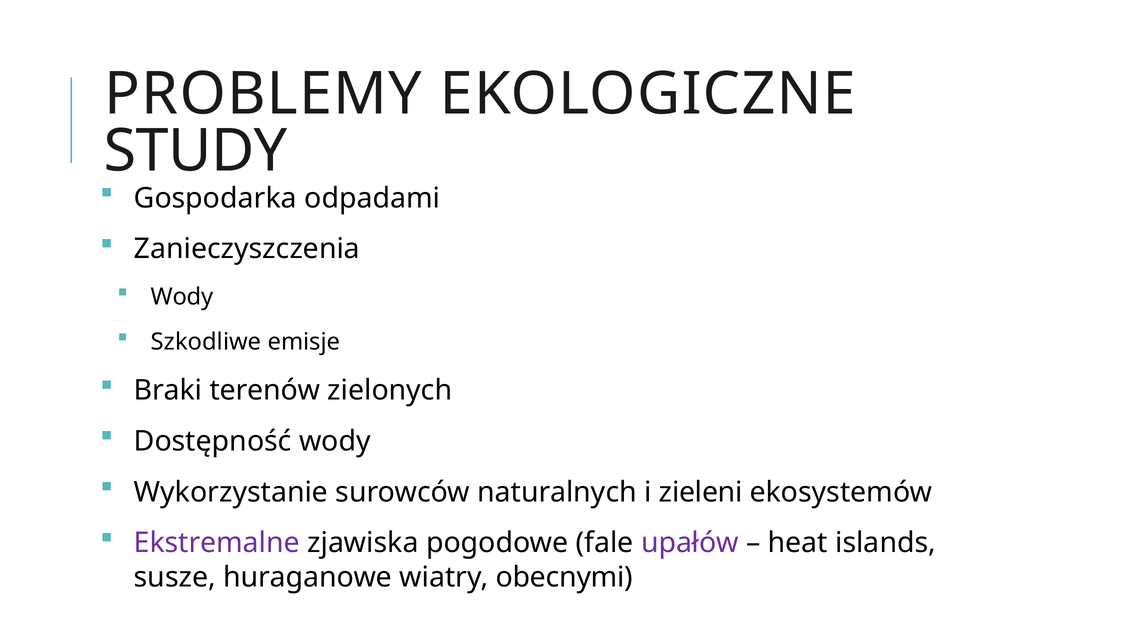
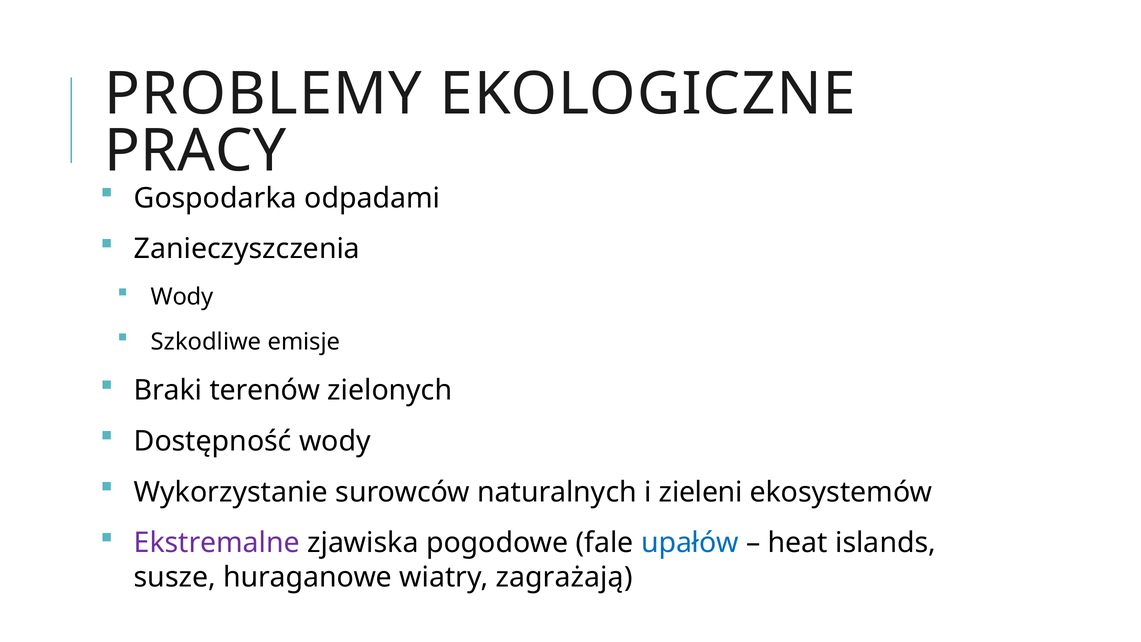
STUDY: STUDY -> PRACY (195, 151)
upałów colour: purple -> blue (690, 543)
obecnymi: obecnymi -> zagrażają (564, 577)
